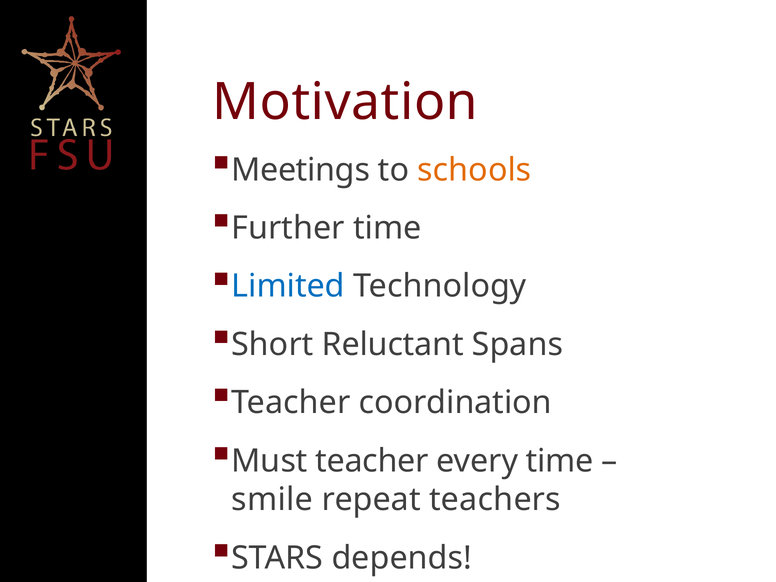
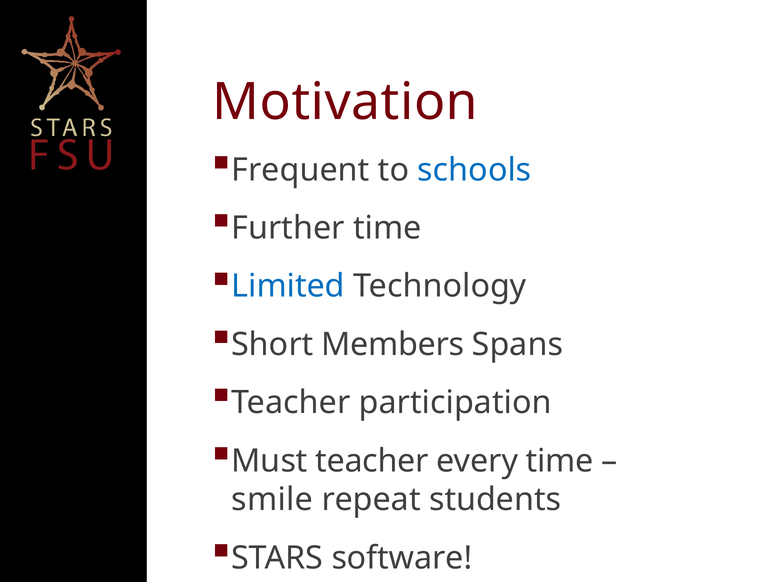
Meetings: Meetings -> Frequent (300, 170)
schools colour: orange -> blue (474, 170)
Reluctant: Reluctant -> Members (393, 344)
coordination: coordination -> participation (455, 403)
teachers: teachers -> students (495, 500)
depends: depends -> software (402, 558)
